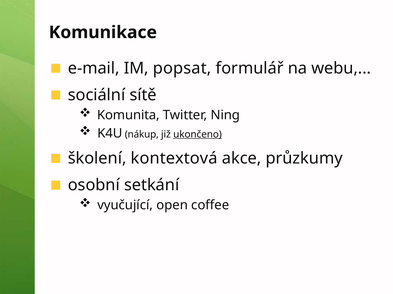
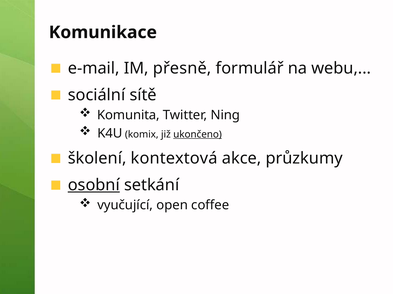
popsat: popsat -> přesně (182, 68)
nákup: nákup -> komix (142, 135)
osobní underline: none -> present (94, 186)
